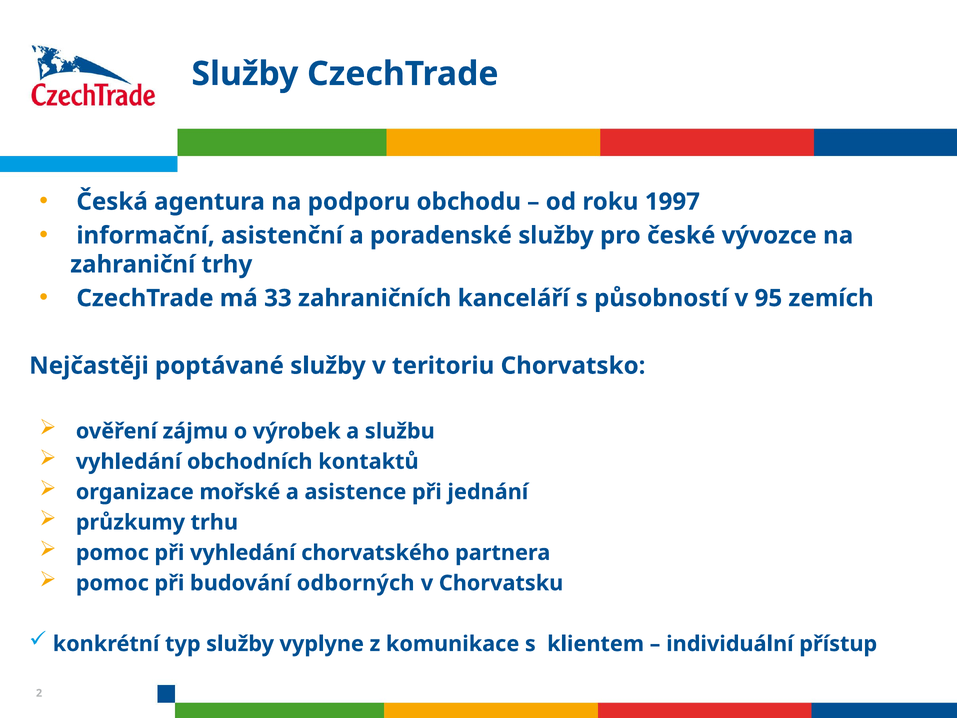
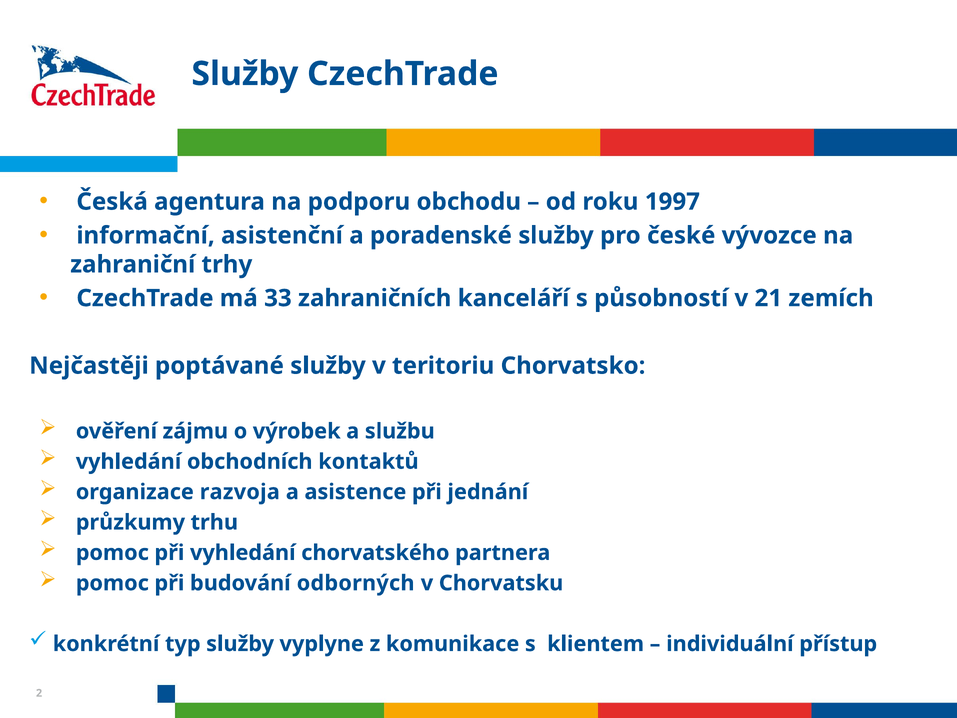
95: 95 -> 21 (768, 298)
mořské: mořské -> razvoja (240, 492)
